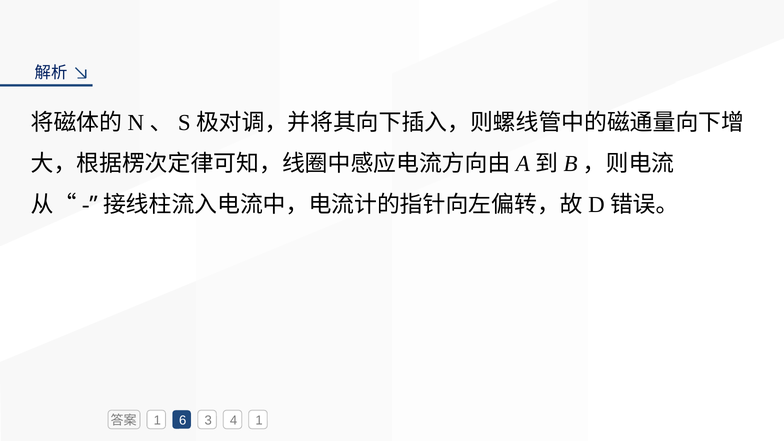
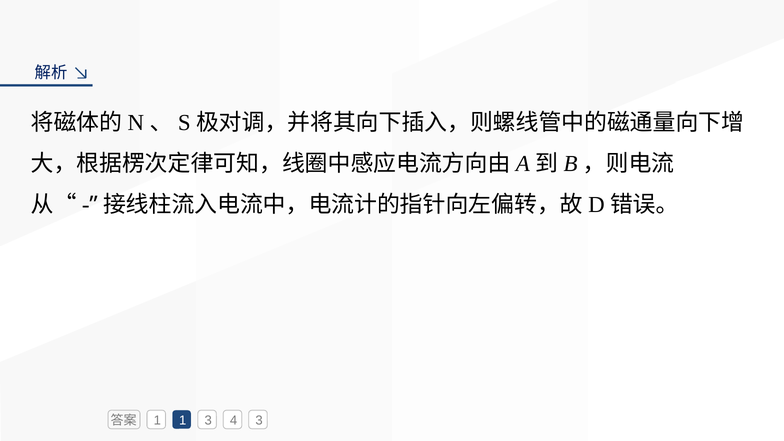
1 6: 6 -> 1 (183, 421)
4 1: 1 -> 3 (259, 421)
